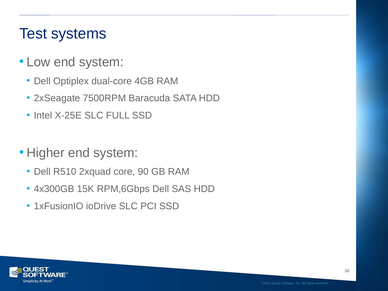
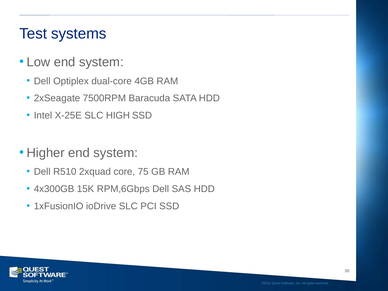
FULL: FULL -> HIGH (118, 115)
90: 90 -> 75 (143, 172)
